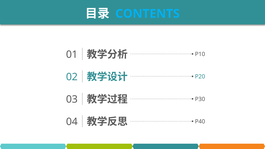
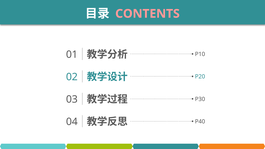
CONTENTS colour: light blue -> pink (147, 14)
